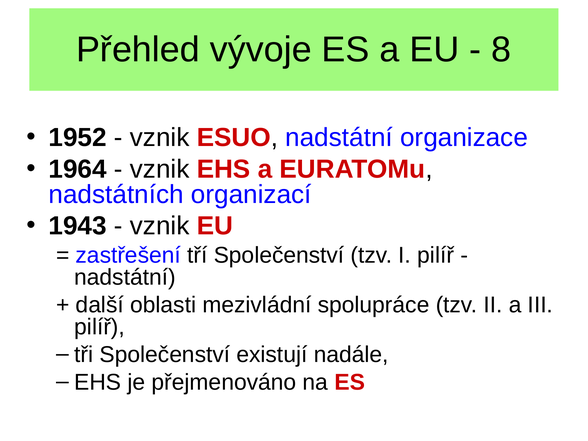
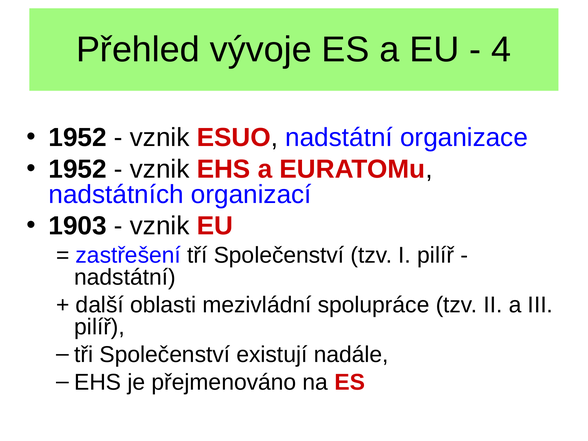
8: 8 -> 4 (501, 50)
1964: 1964 -> 1952 (78, 169)
1943: 1943 -> 1903 (78, 226)
